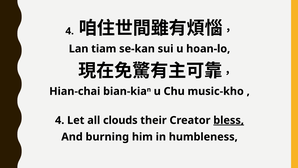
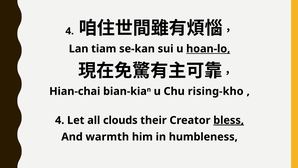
hoan-lo underline: none -> present (208, 49)
music-kho: music-kho -> rising-kho (216, 91)
burning: burning -> warmth (107, 137)
